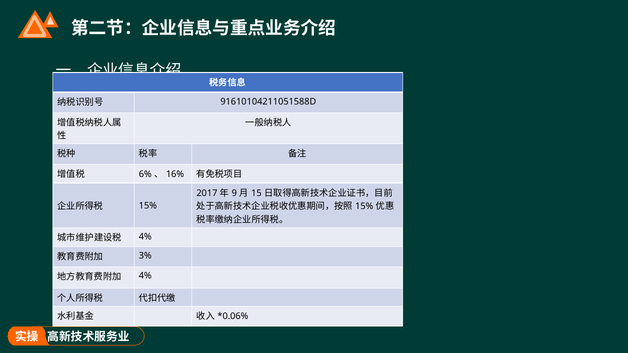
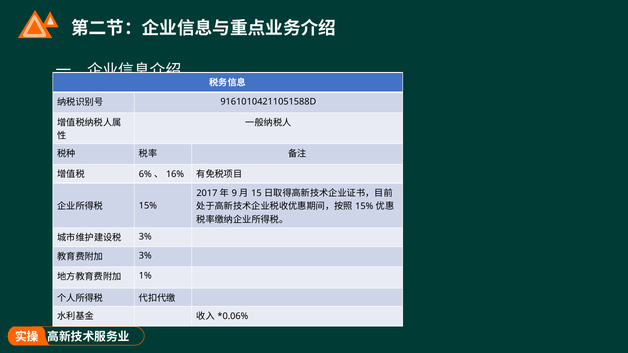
4%: 4% -> 3% (145, 237)
4%: 4% -> 1% (145, 276)
